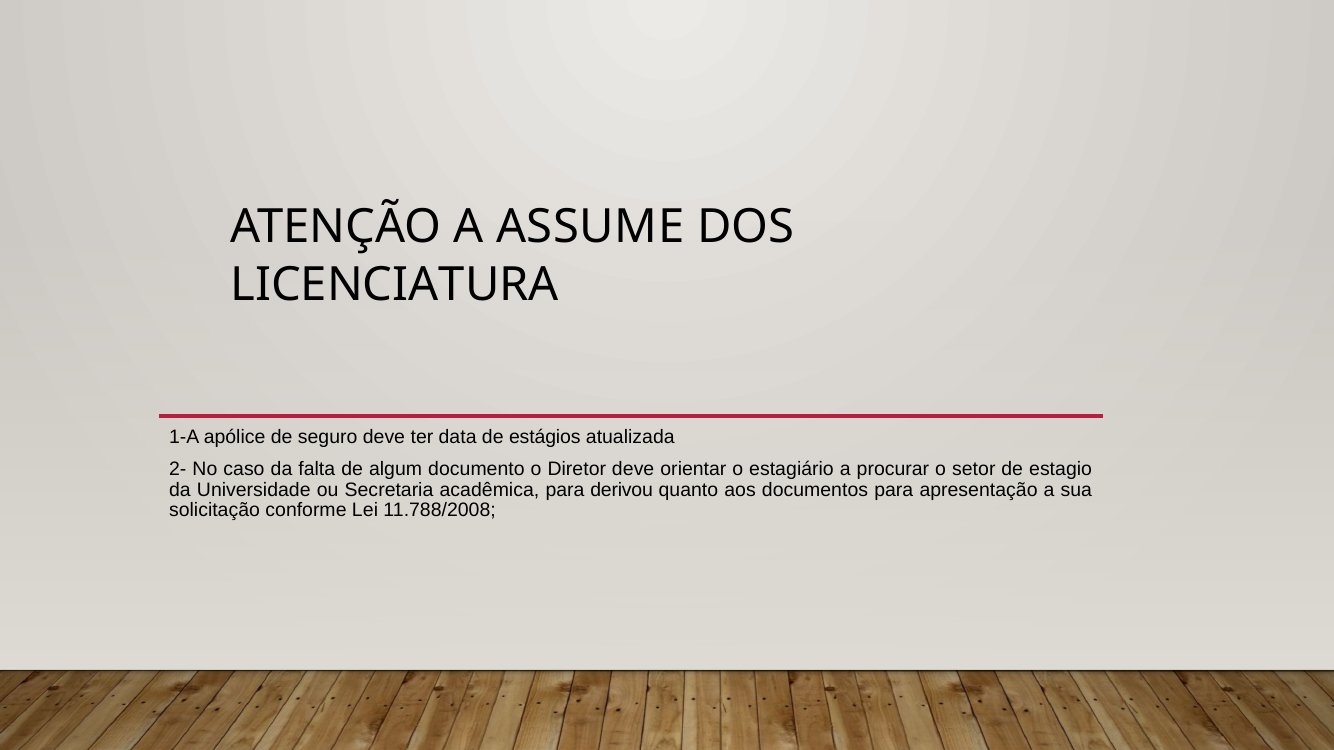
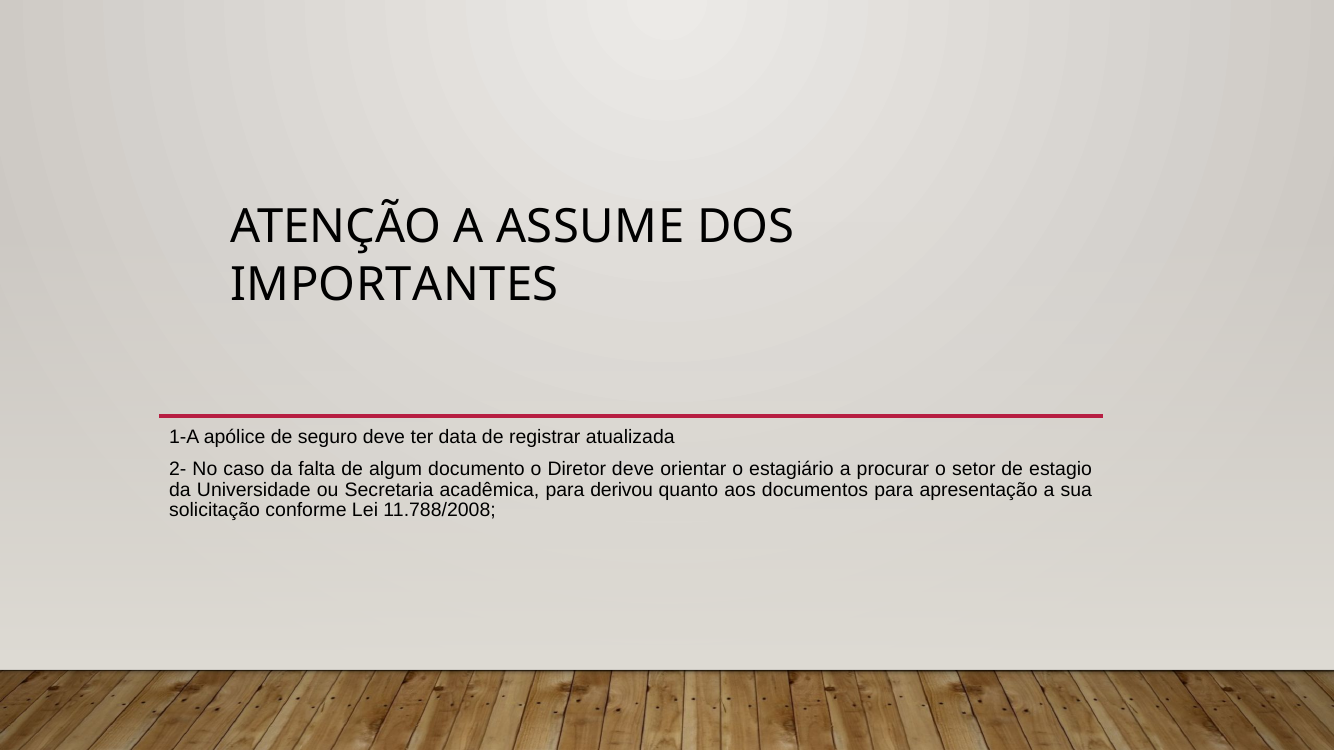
LICENCIATURA: LICENCIATURA -> IMPORTANTES (395, 285)
estágios: estágios -> registrar (545, 437)
